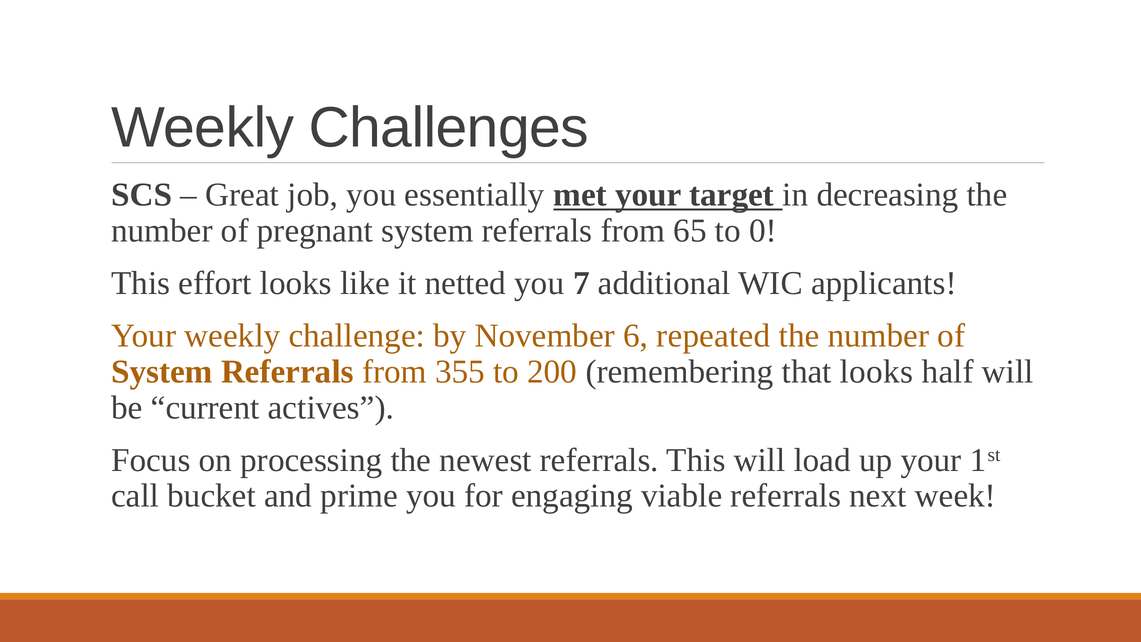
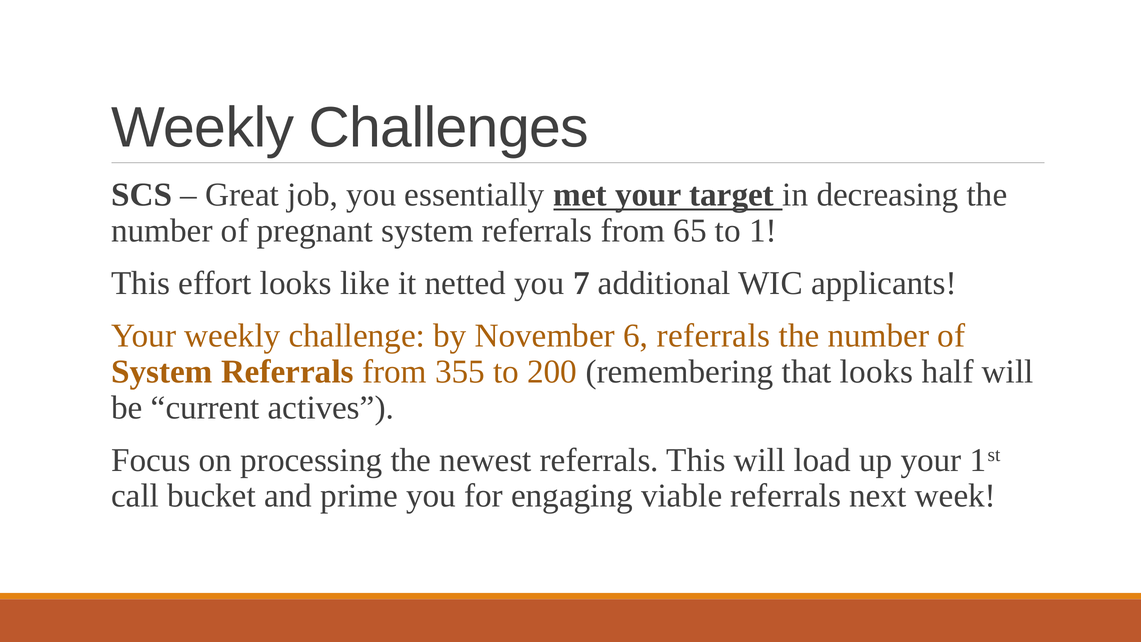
0: 0 -> 1 (763, 231)
6 repeated: repeated -> referrals (713, 336)
